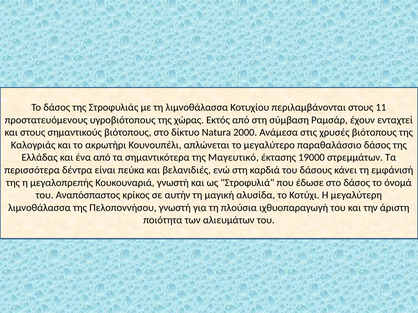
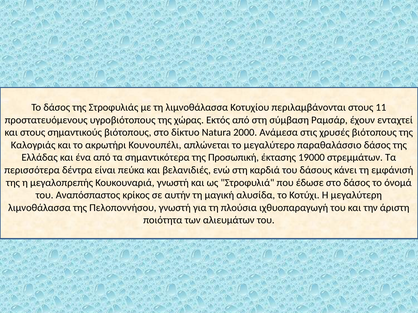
Μαγευτικό: Μαγευτικό -> Προσωπική (234, 158)
